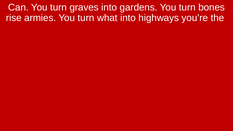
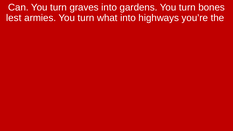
rise: rise -> lest (14, 18)
